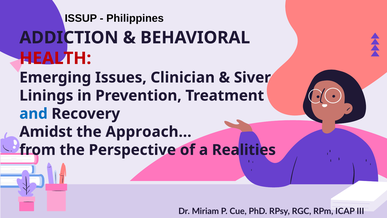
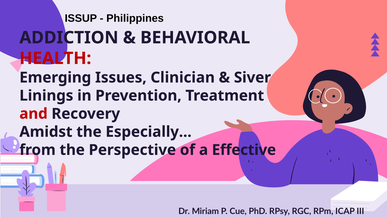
and colour: blue -> red (34, 114)
Approach: Approach -> Especially (149, 132)
Realities: Realities -> Effective (244, 150)
